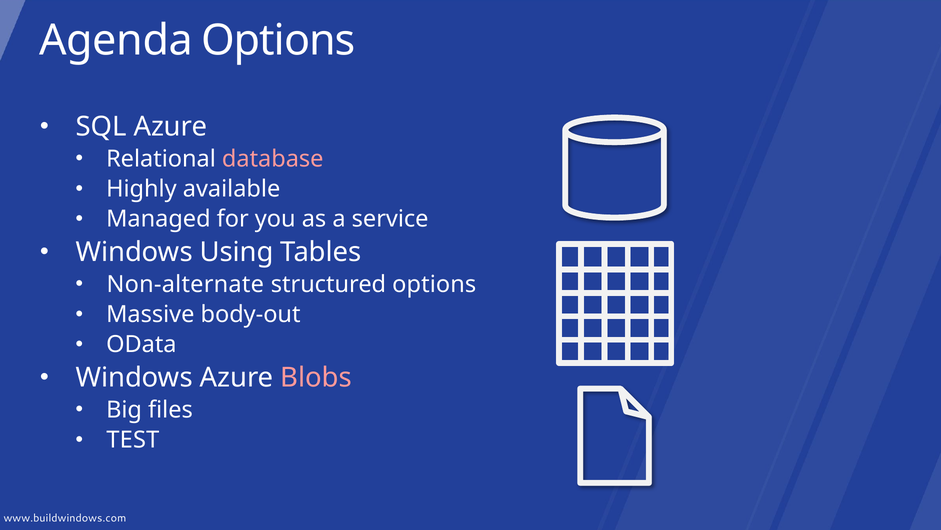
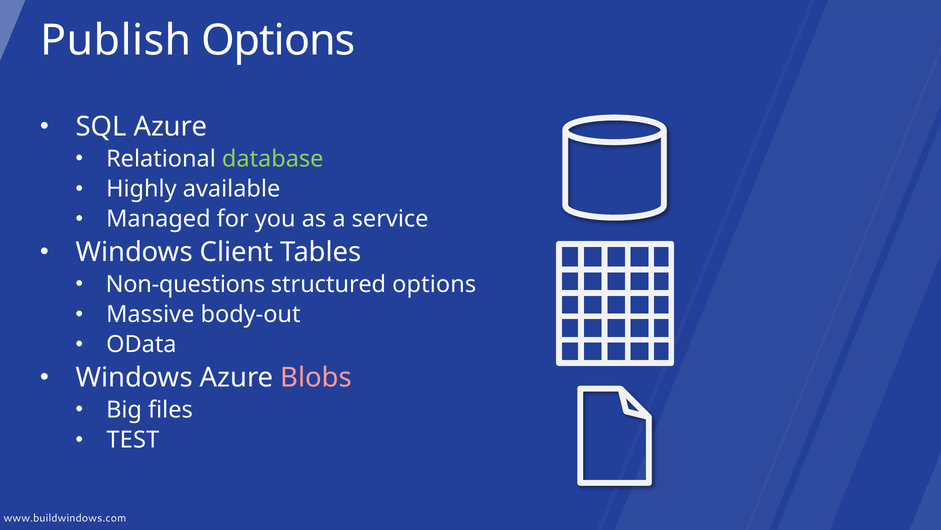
Agenda: Agenda -> Publish (116, 41)
database colour: pink -> light green (273, 159)
Using: Using -> Client (237, 252)
Non-alternate: Non-alternate -> Non-questions (185, 284)
